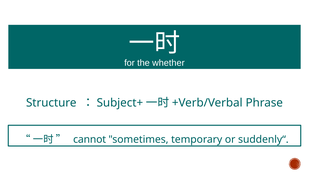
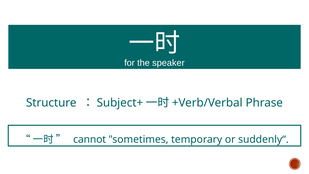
whether: whether -> speaker (168, 63)
